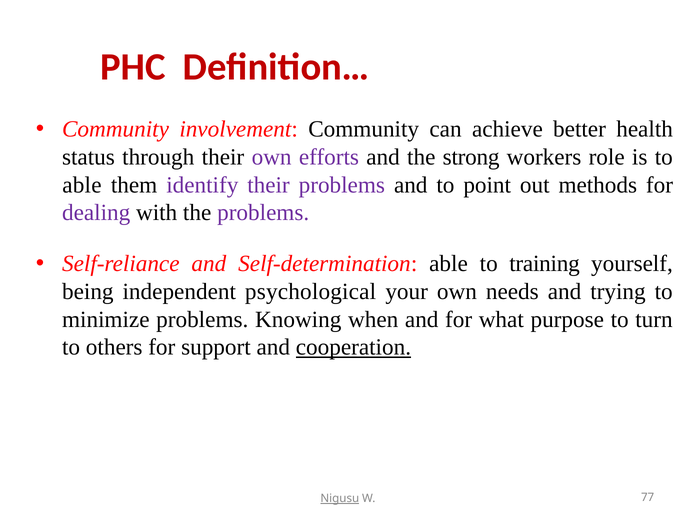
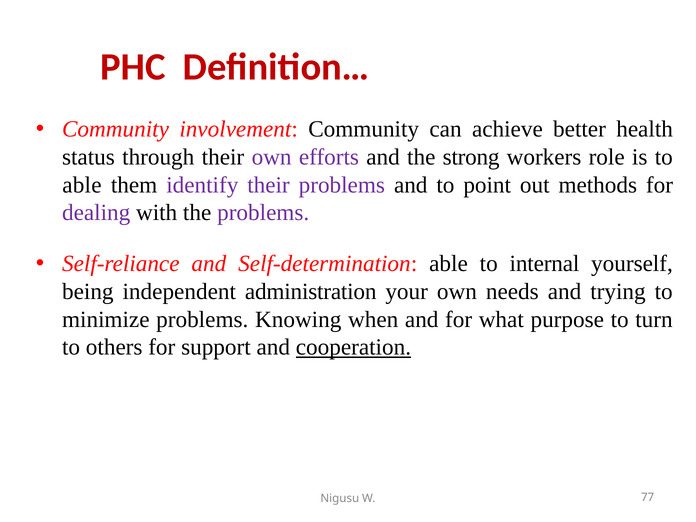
training: training -> internal (544, 264)
psychological: psychological -> administration (311, 292)
Nigusu underline: present -> none (340, 499)
